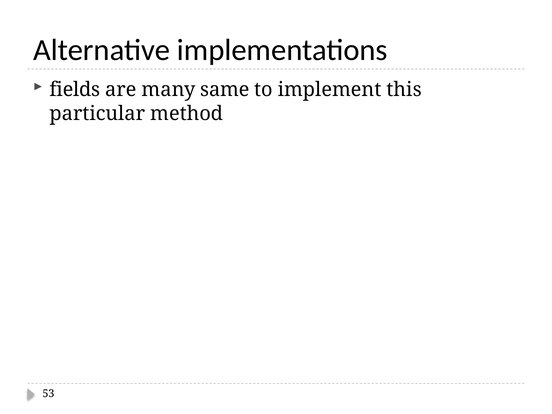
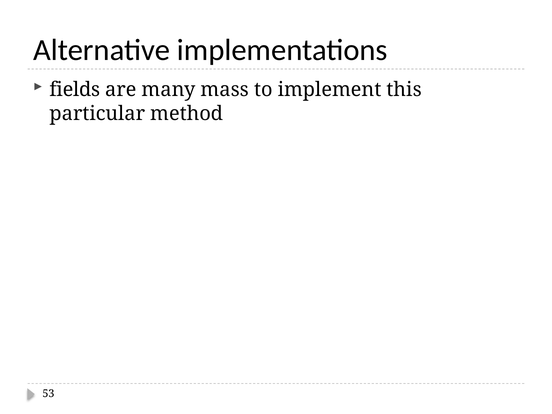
same: same -> mass (225, 90)
